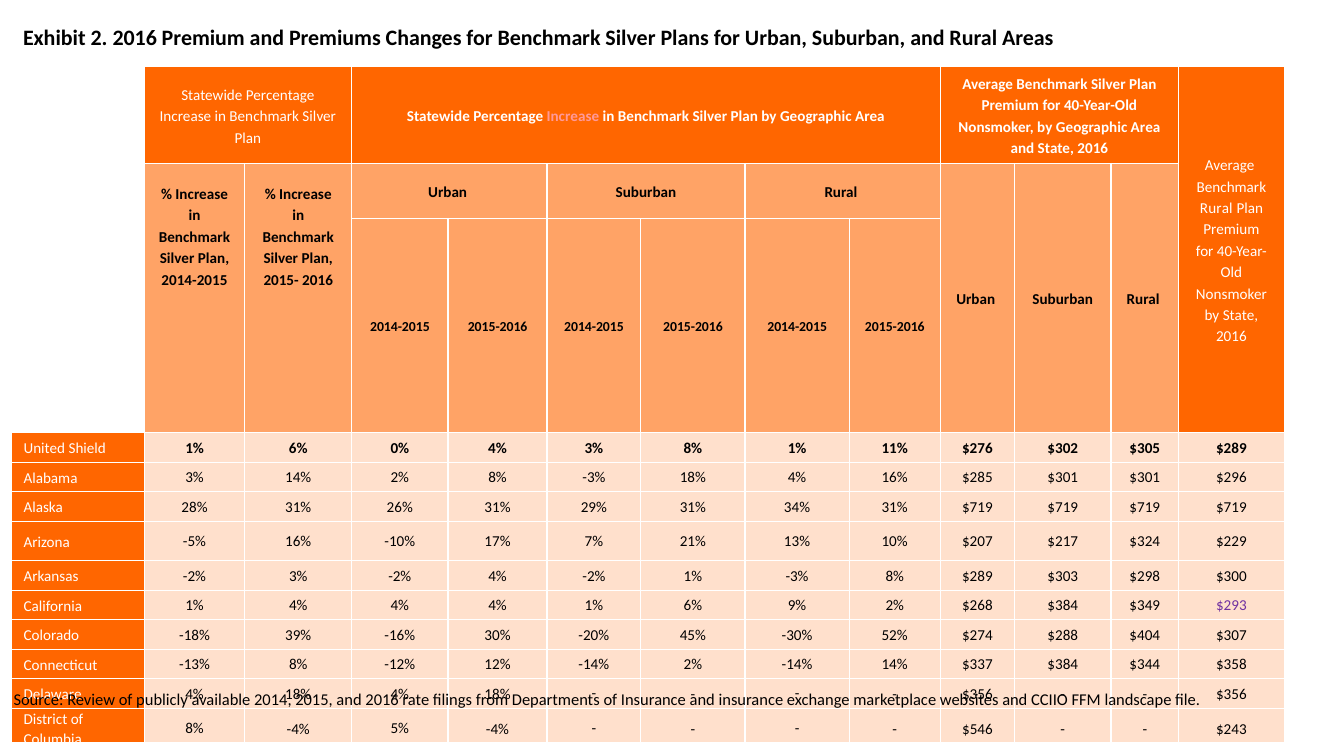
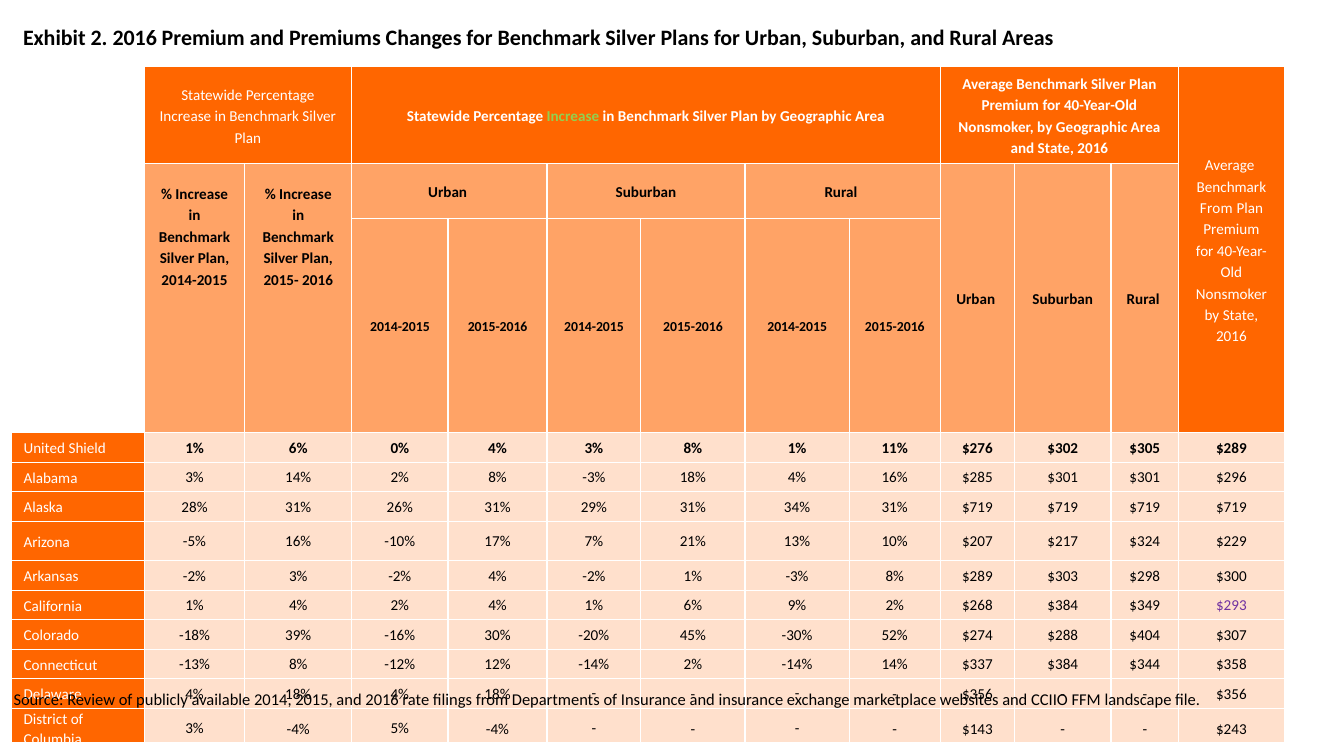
Increase colour: pink -> light green (573, 117)
Rural: Rural -> From (1216, 209)
1% 4% 4%: 4% -> 2% (400, 606)
8%: 8% -> 3% (195, 729)
$546: $546 -> $143 (977, 730)
